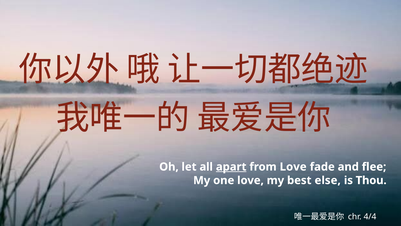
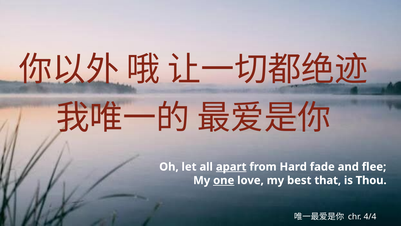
from Love: Love -> Hard (293, 166)
one underline: none -> present (224, 180)
else: else -> that (328, 180)
